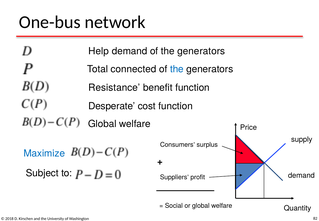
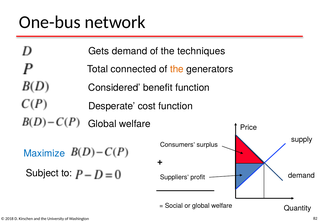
Help: Help -> Gets (99, 51)
demand of the generators: generators -> techniques (201, 51)
the colour: blue -> orange (177, 69)
Resistance: Resistance -> Considered (114, 87)
